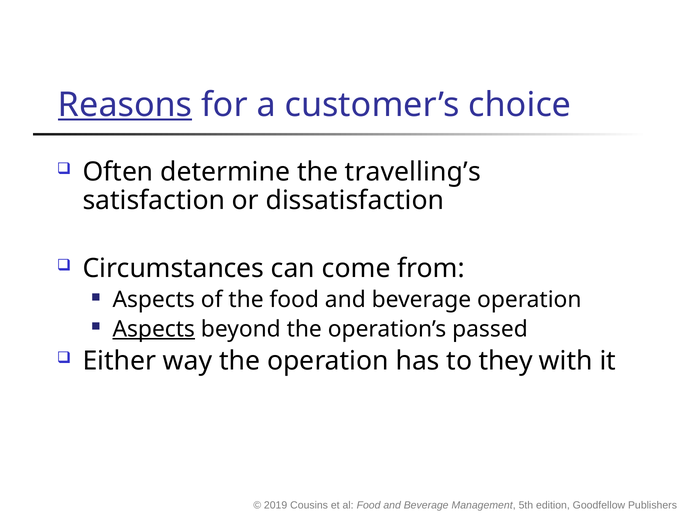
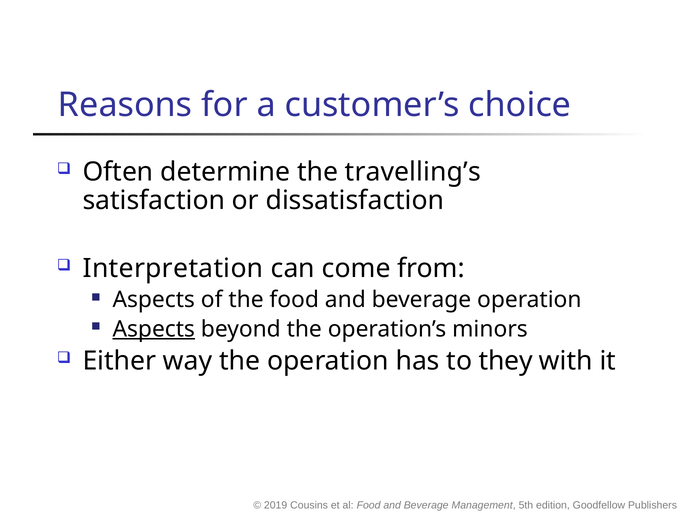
Reasons underline: present -> none (125, 105)
Circumstances: Circumstances -> Interpretation (173, 269)
passed: passed -> minors (490, 329)
